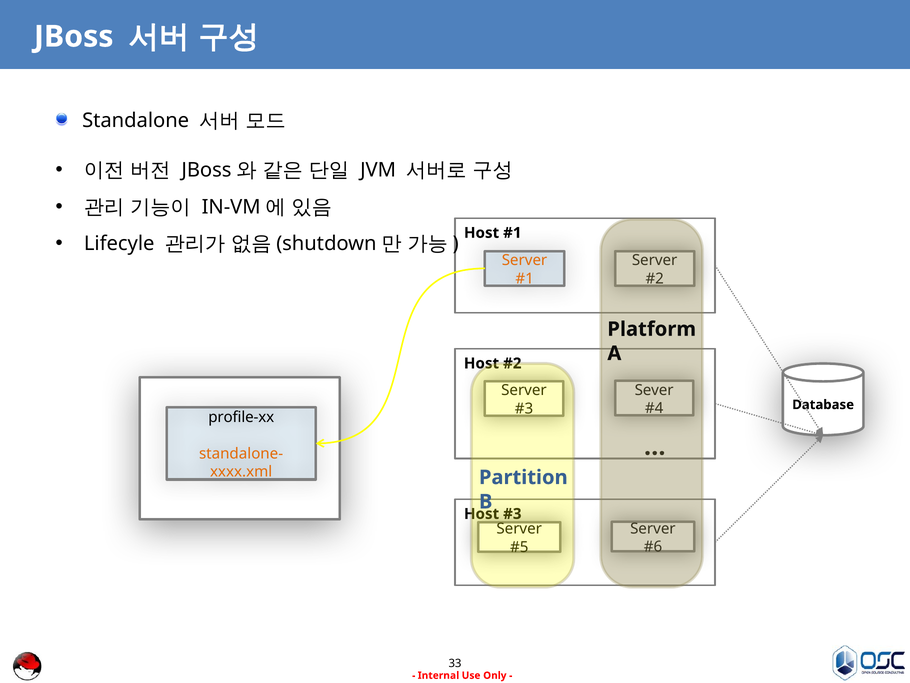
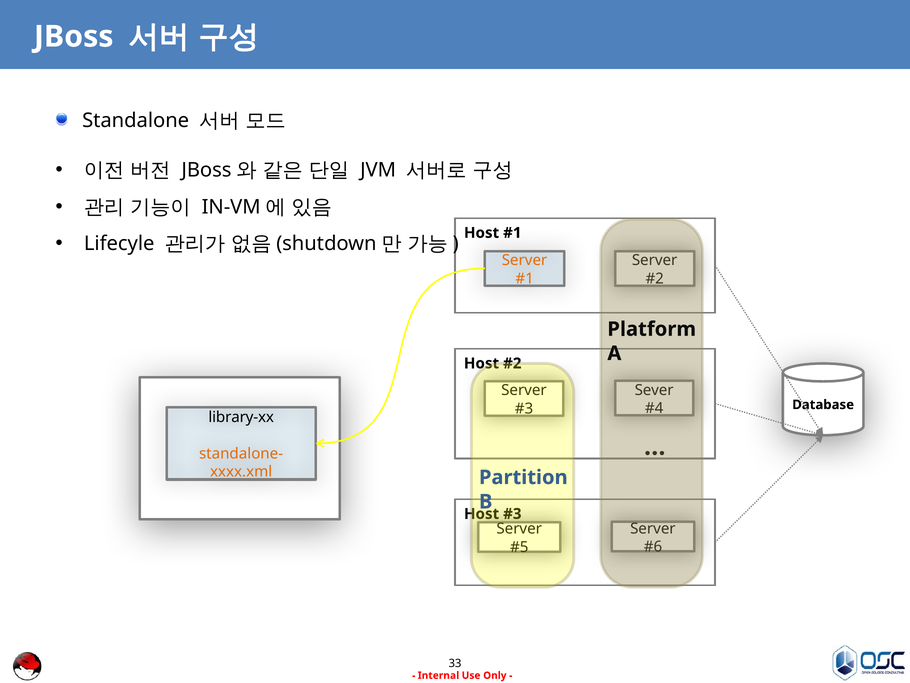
profile-xx: profile-xx -> library-xx (241, 417)
